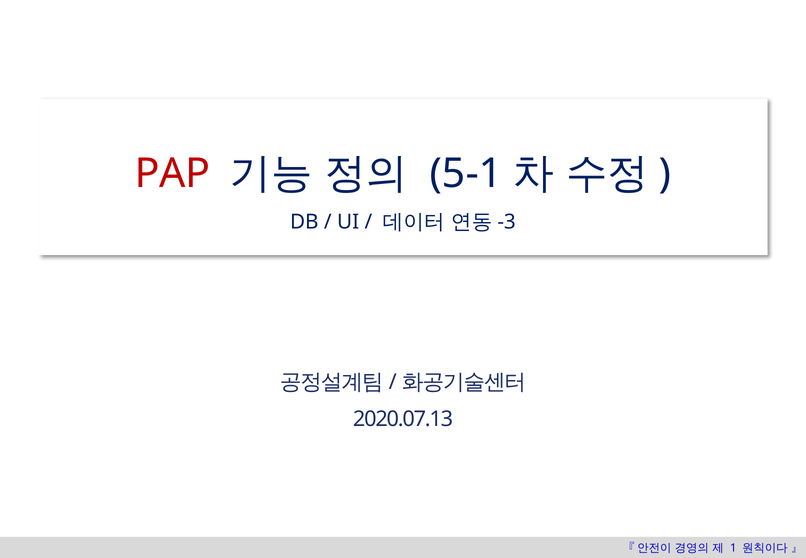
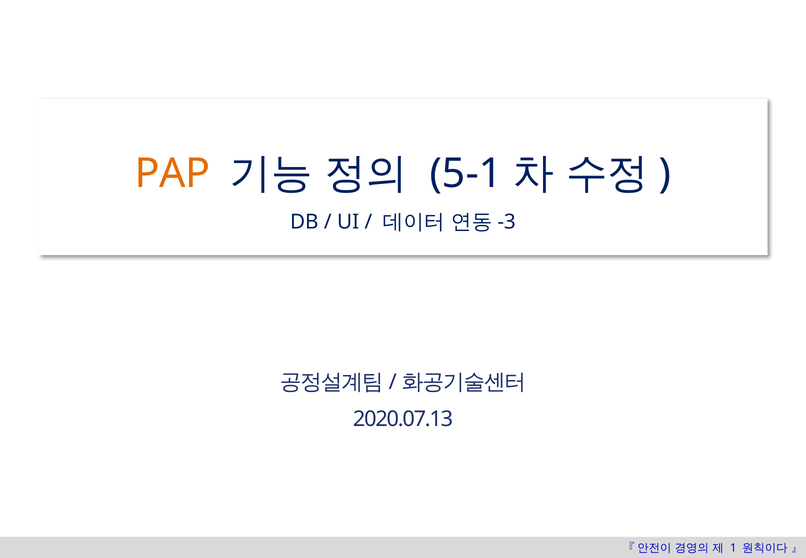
PAP colour: red -> orange (172, 174)
